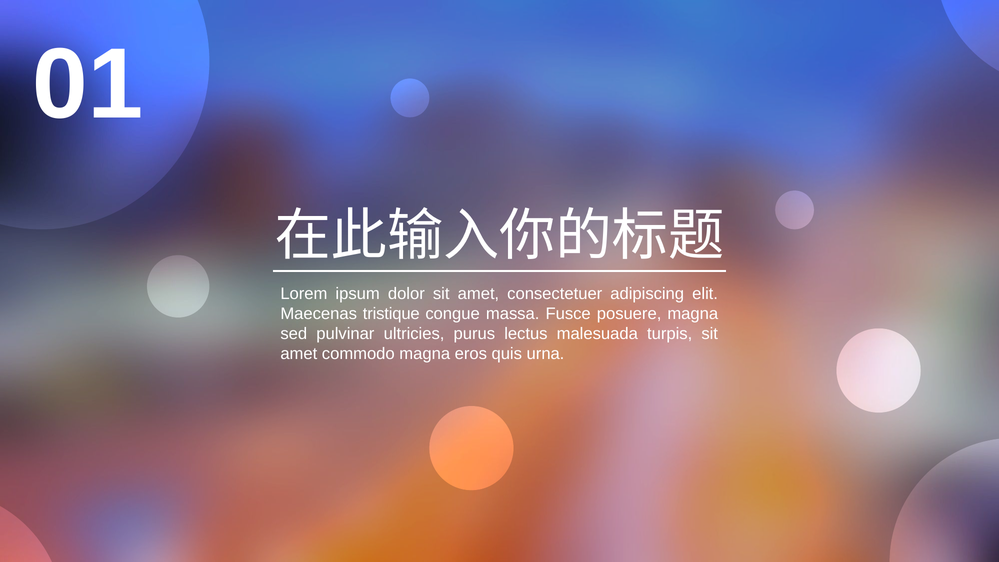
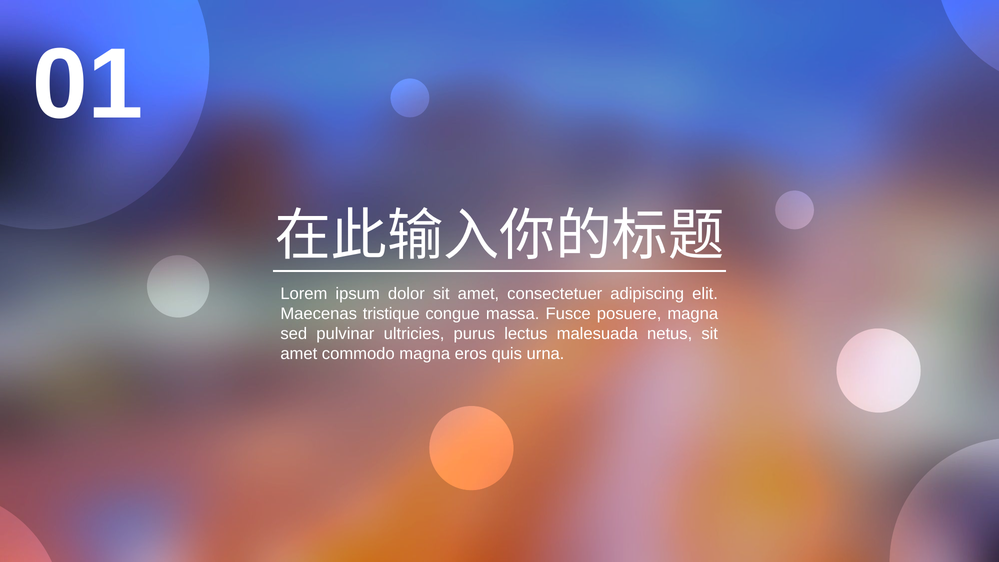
turpis: turpis -> netus (670, 334)
